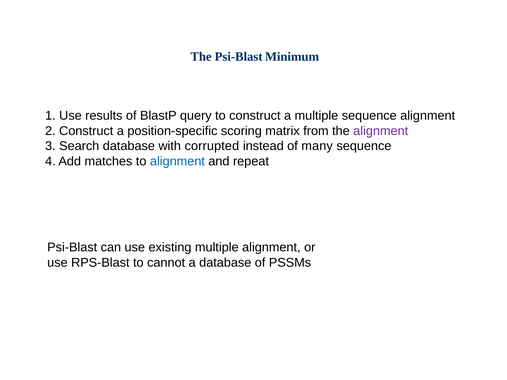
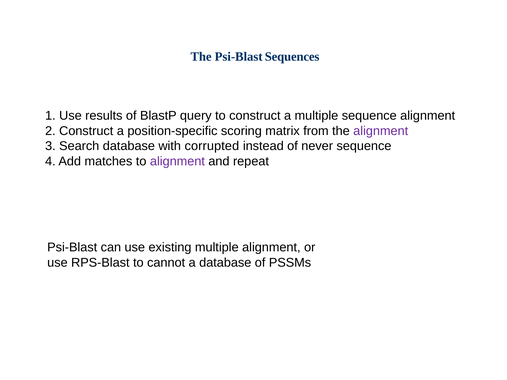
Minimum: Minimum -> Sequences (292, 57)
many: many -> never (317, 146)
alignment colour: blue -> purple (177, 161)
